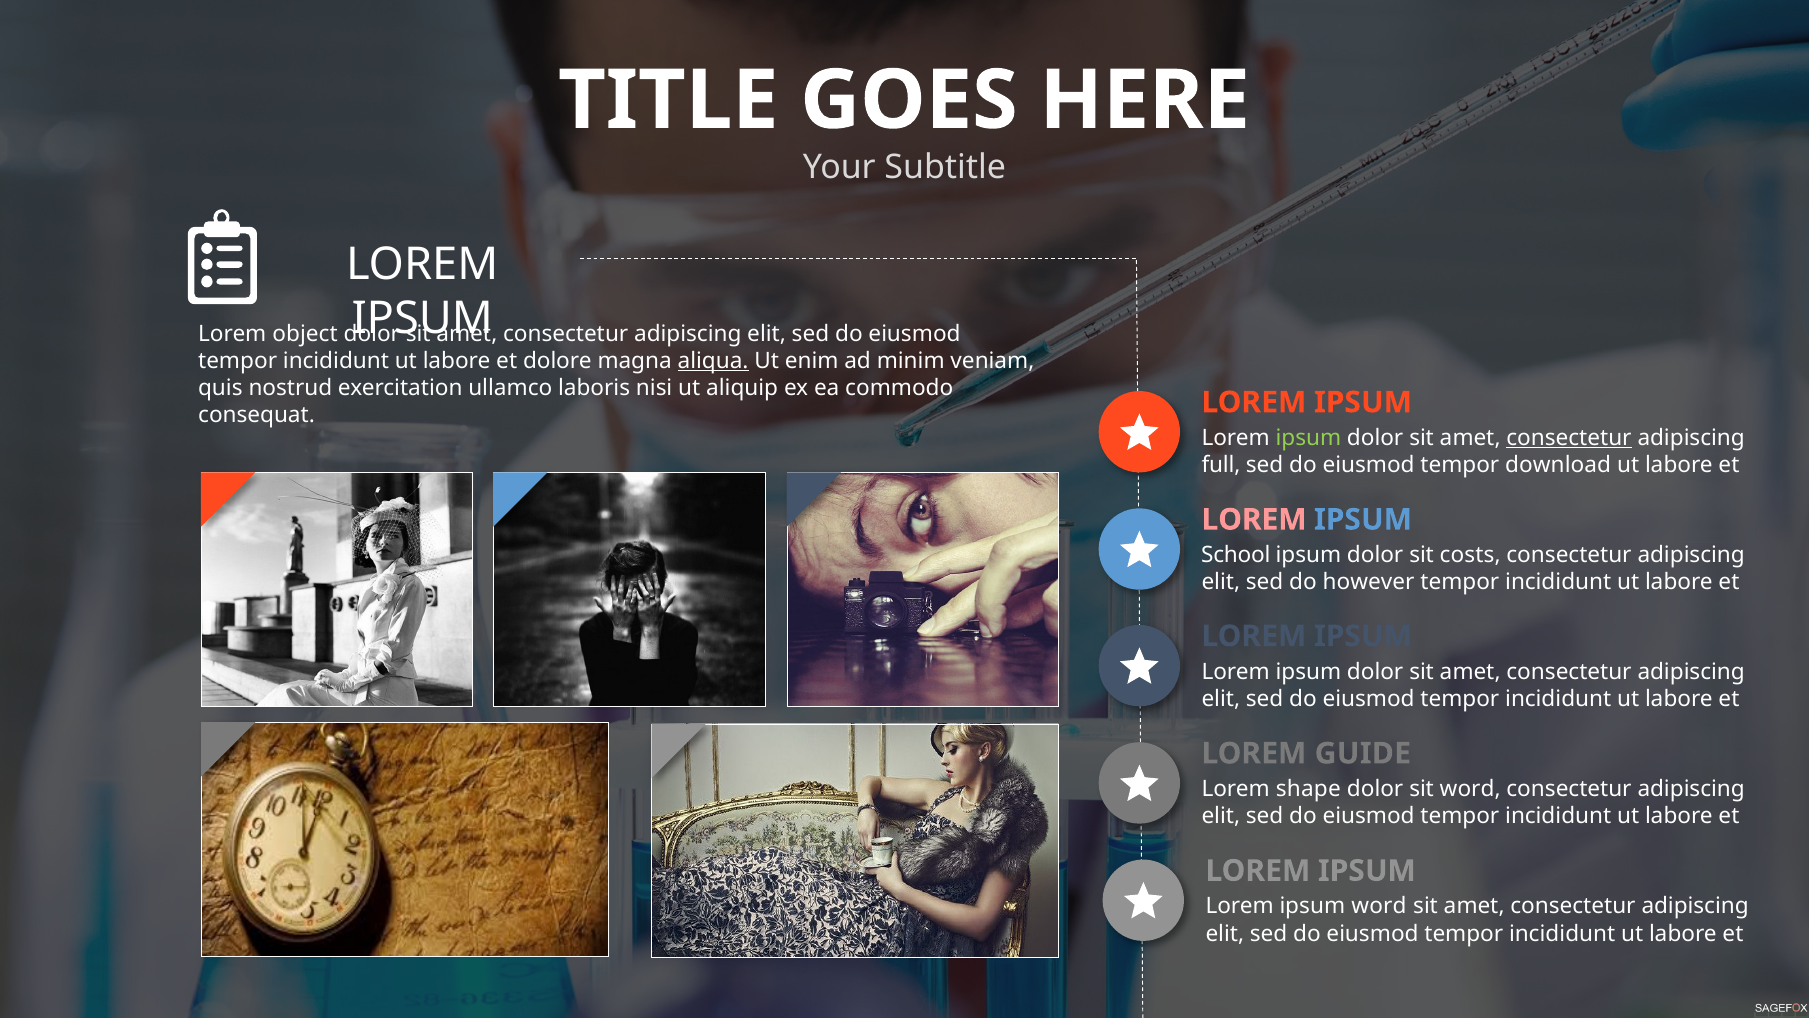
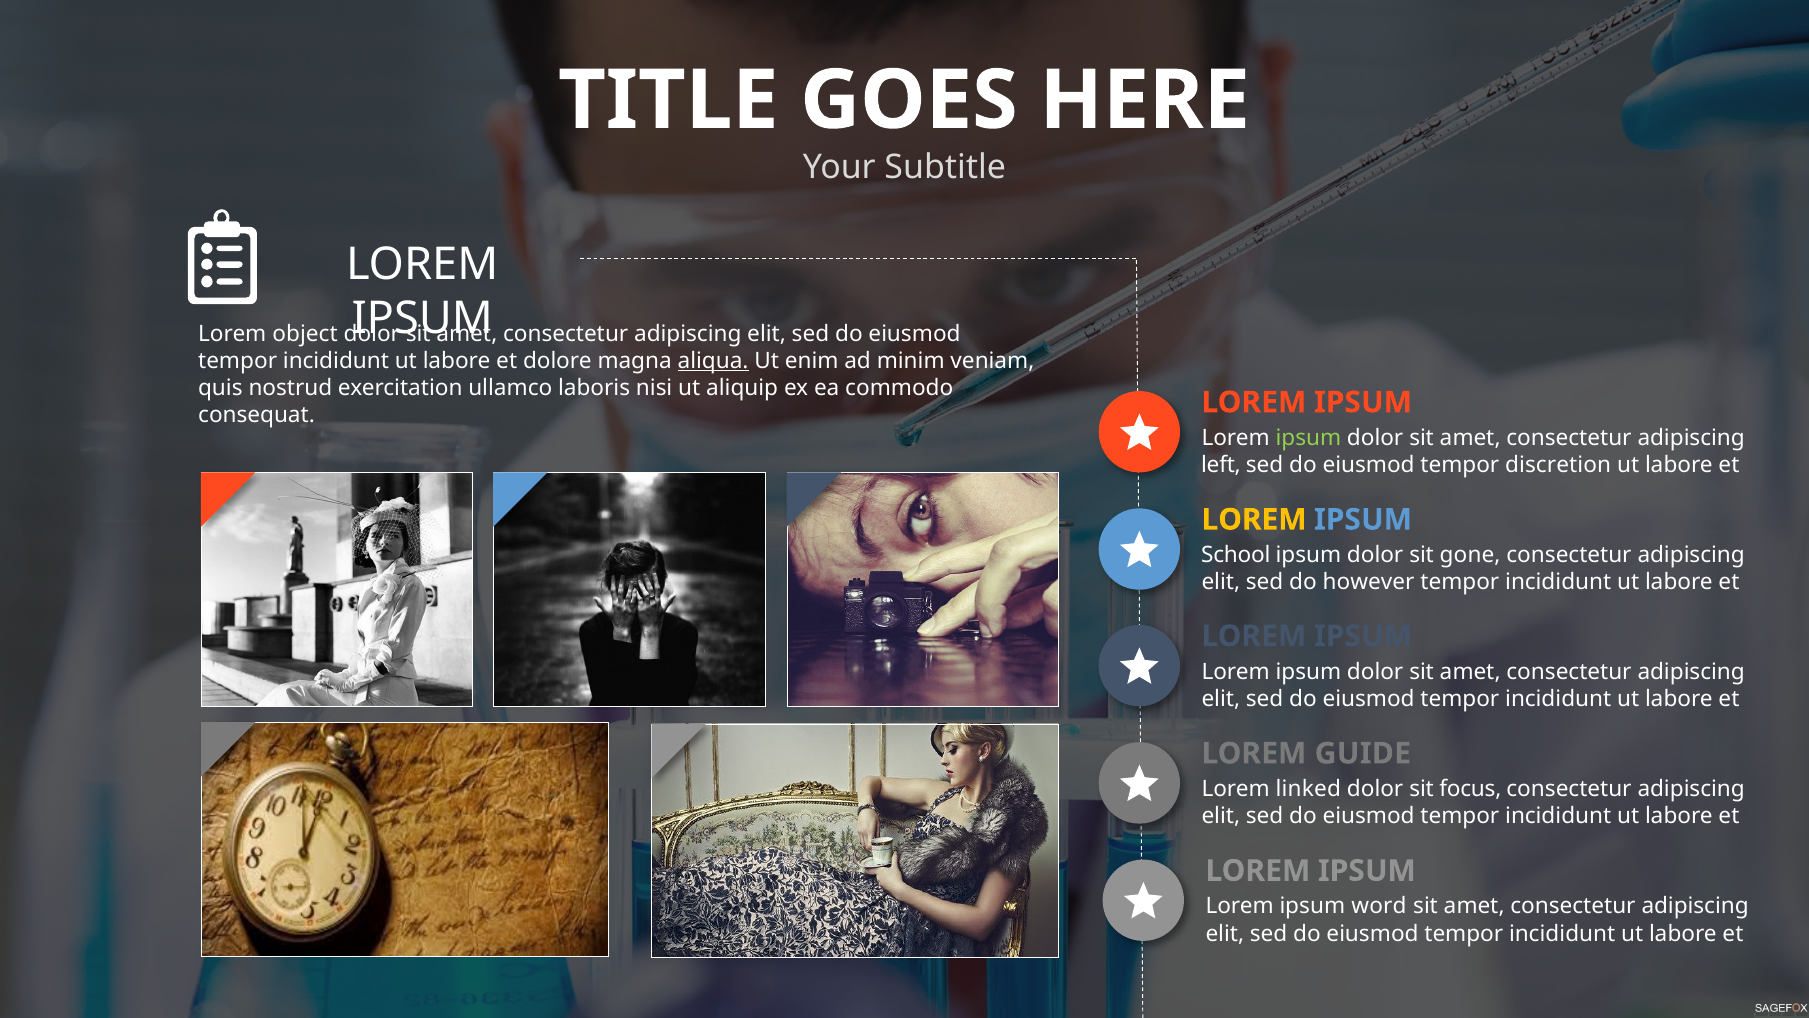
consectetur underline: present -> none (1569, 438)
full: full -> left (1221, 465)
download: download -> discretion (1558, 465)
LOREM colour: pink -> yellow (1254, 519)
costs: costs -> gone (1470, 555)
shape: shape -> linked (1308, 789)
sit word: word -> focus (1470, 789)
